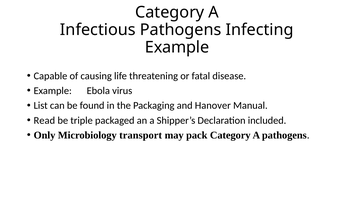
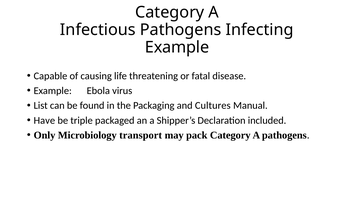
Hanover: Hanover -> Cultures (213, 106)
Read: Read -> Have (44, 120)
